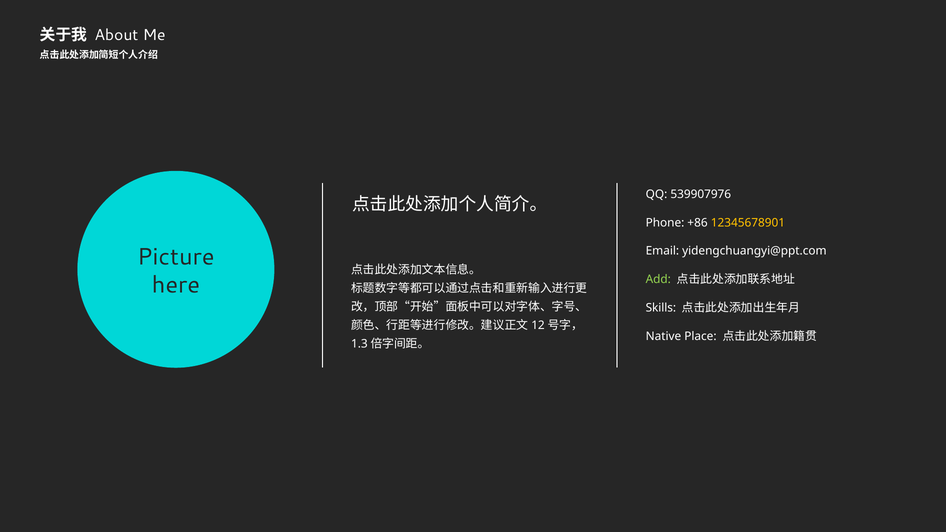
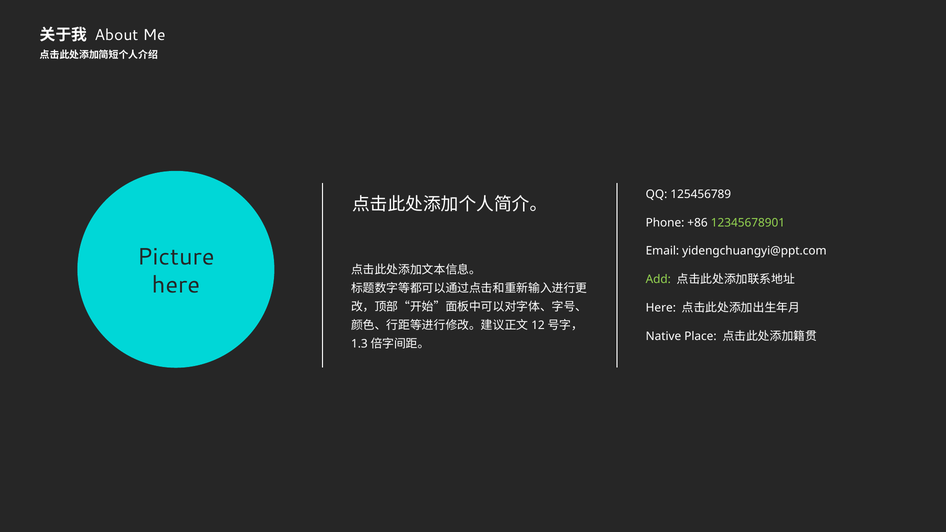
539907976: 539907976 -> 125456789 (701, 194)
12345678901 colour: yellow -> light green (748, 223)
Skills: Skills -> Here (661, 308)
